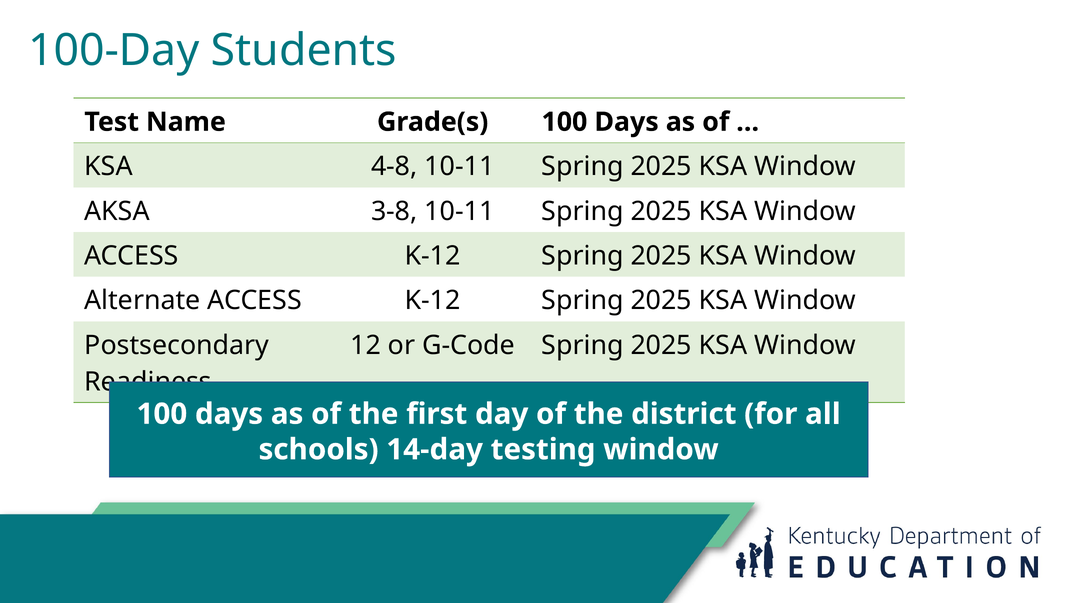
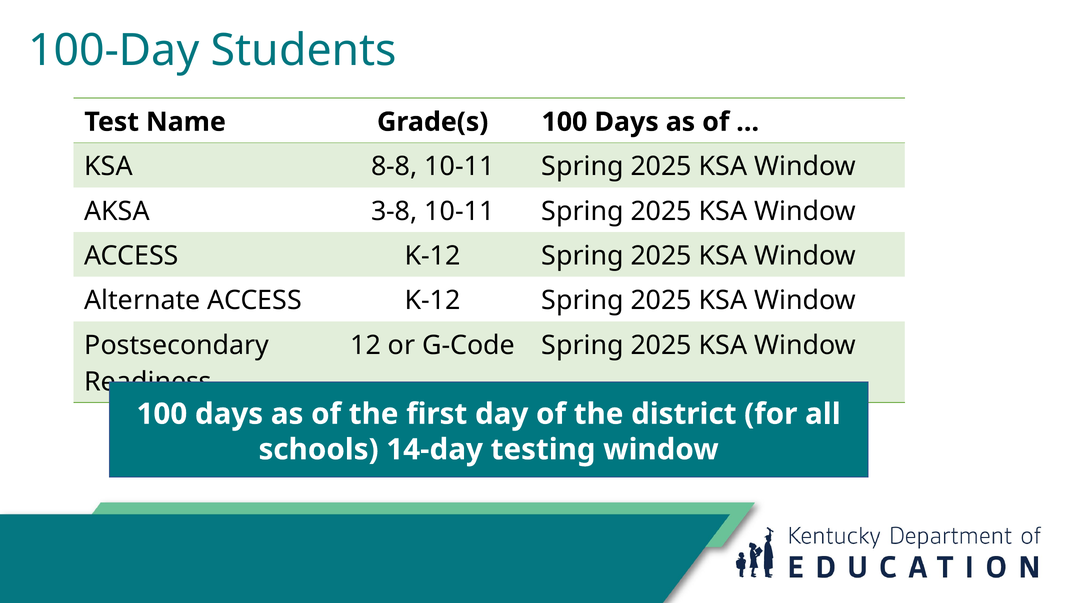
4-8: 4-8 -> 8-8 (394, 167)
